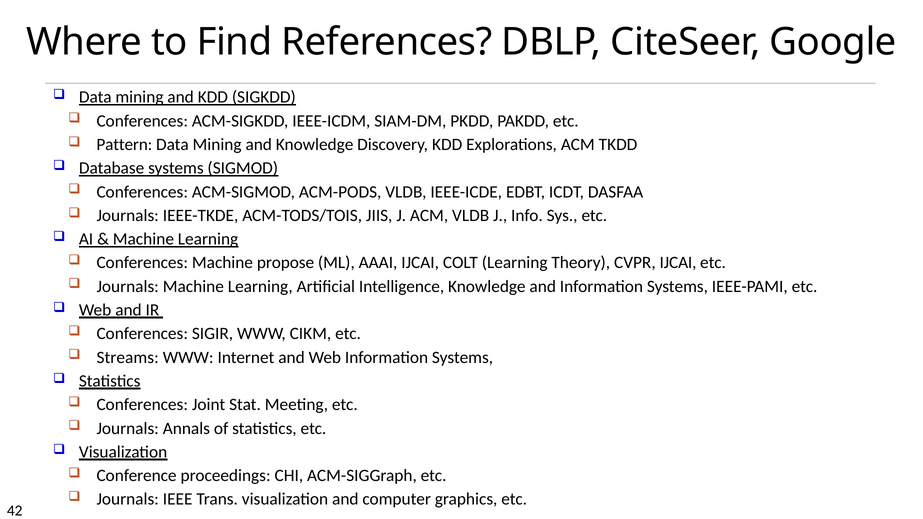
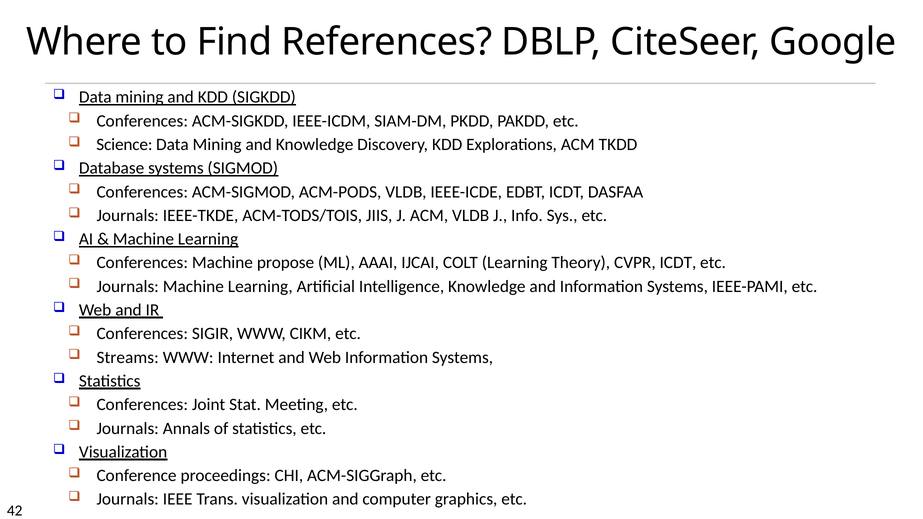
Pattern: Pattern -> Science (124, 145)
CVPR IJCAI: IJCAI -> ICDT (678, 263)
